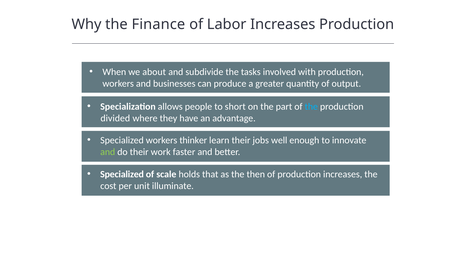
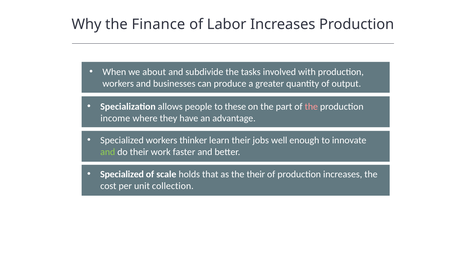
short: short -> these (235, 107)
the colour: light blue -> pink (311, 107)
divided: divided -> income (115, 118)
the then: then -> their (256, 174)
illuminate: illuminate -> collection (173, 186)
